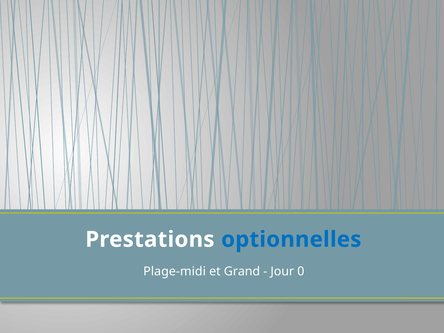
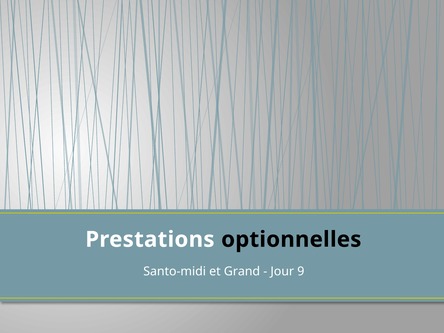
optionnelles colour: blue -> black (291, 239)
Plage-midi: Plage-midi -> Santo-midi (175, 271)
0: 0 -> 9 (301, 271)
